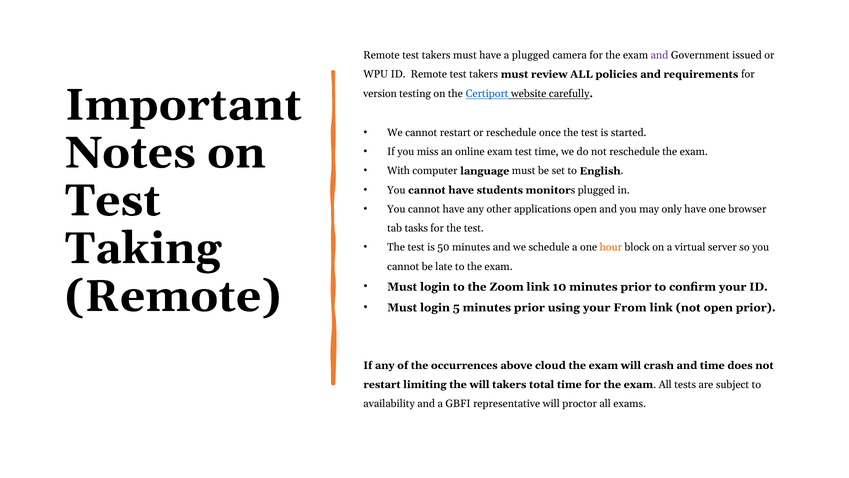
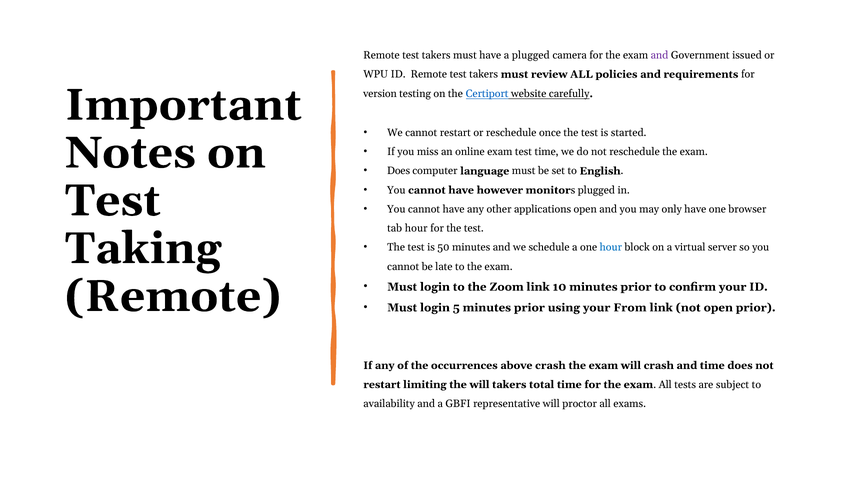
With: With -> Does (399, 171)
students: students -> however (500, 190)
tab tasks: tasks -> hour (416, 228)
hour colour: orange -> blue (611, 247)
above cloud: cloud -> crash (550, 365)
